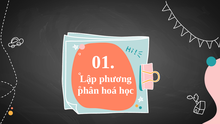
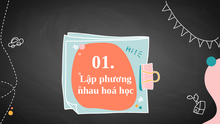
phân: phân -> nhau (88, 90)
